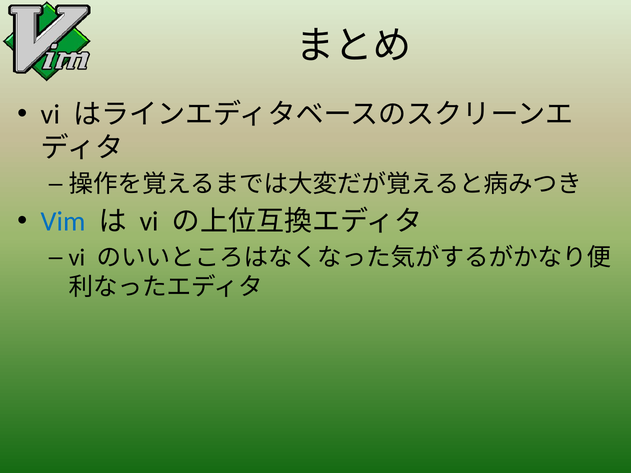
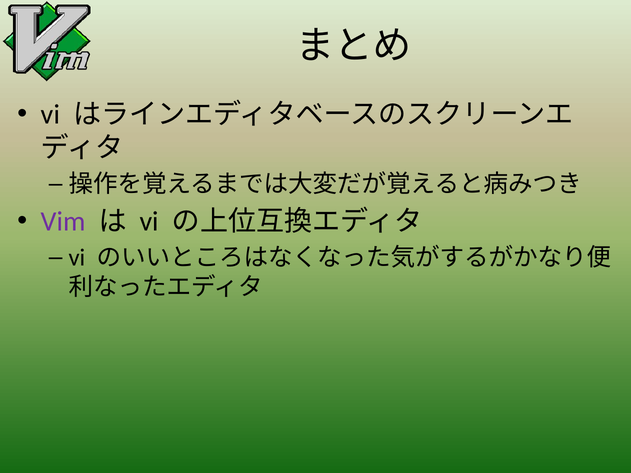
Vim colour: blue -> purple (63, 222)
